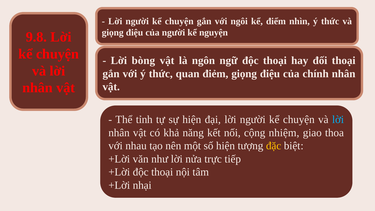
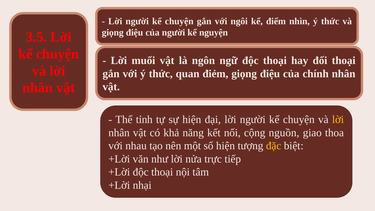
9.8: 9.8 -> 3.5 (36, 37)
bòng: bòng -> muối (143, 61)
lời colour: light blue -> yellow (338, 120)
nhiệm: nhiệm -> nguồn (284, 133)
